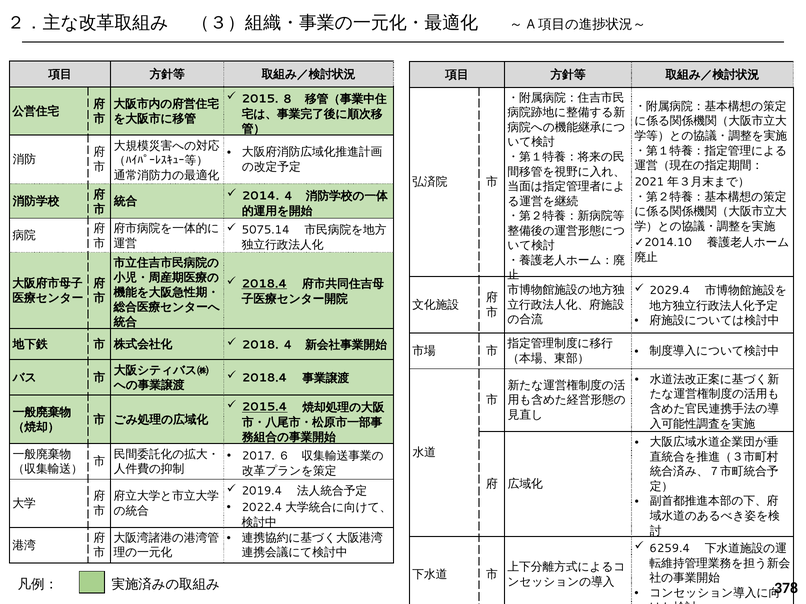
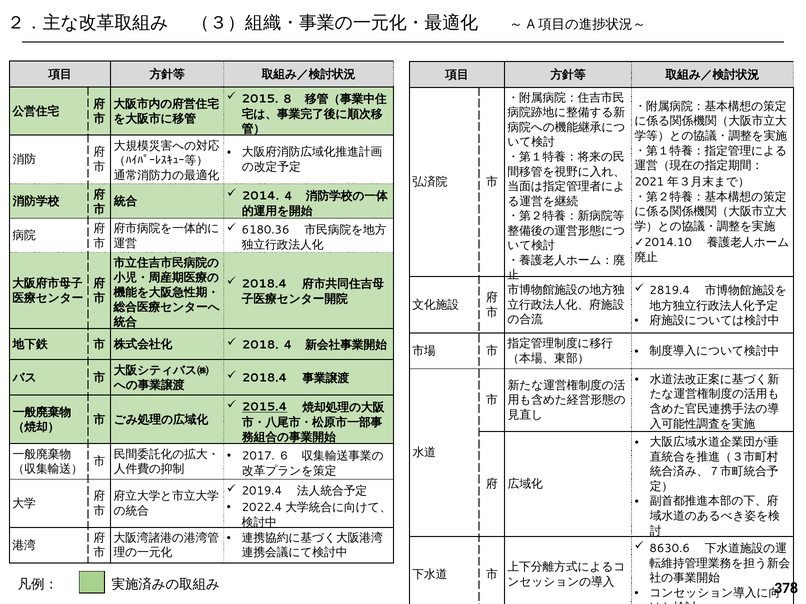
5075.14: 5075.14 -> 6180.36 (266, 230)
2018.4 underline: present -> none (264, 284)
2029.4: 2029.4 -> 2819.4 (670, 291)
6259.4: 6259.4 -> 8630.6 (670, 549)
